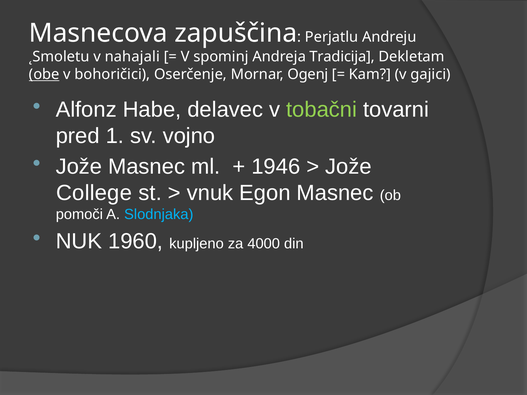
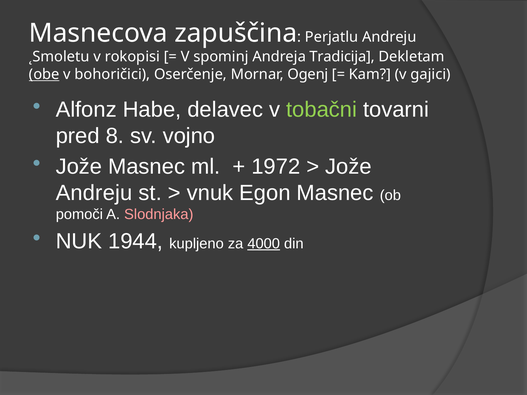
nahajali: nahajali -> rokopisi (132, 57)
1: 1 -> 8 (115, 136)
1946: 1946 -> 1972 (276, 167)
College: College -> Andreju (94, 193)
Slodnjaka colour: light blue -> pink (159, 214)
1960: 1960 -> 1944 (136, 241)
4000 underline: none -> present (264, 244)
